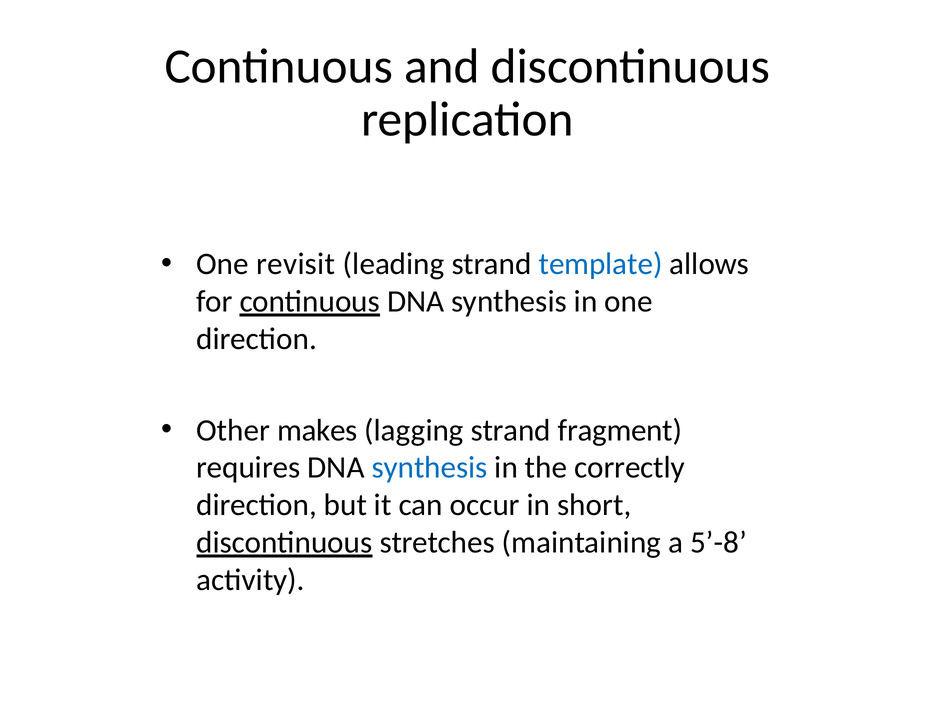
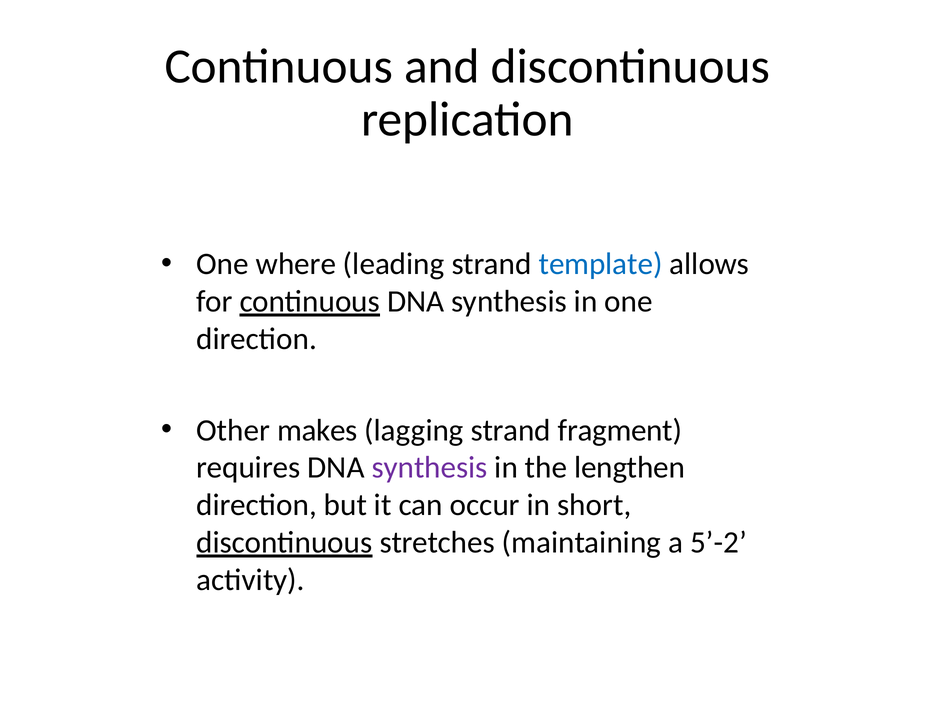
revisit: revisit -> where (296, 264)
synthesis colour: blue -> purple (430, 468)
correctly: correctly -> lengthen (630, 468)
5’-8: 5’-8 -> 5’-2 (718, 543)
